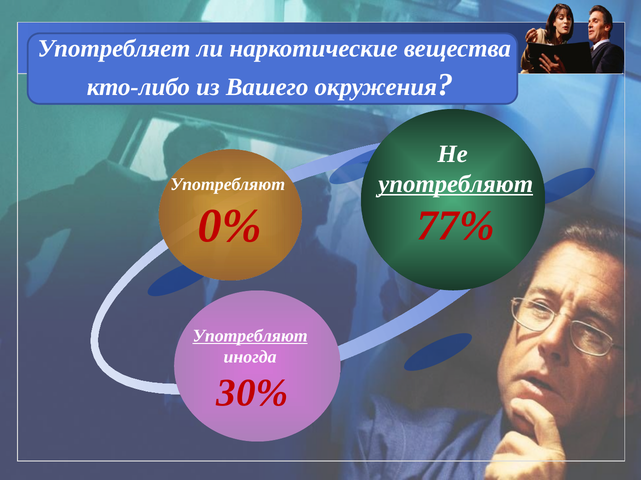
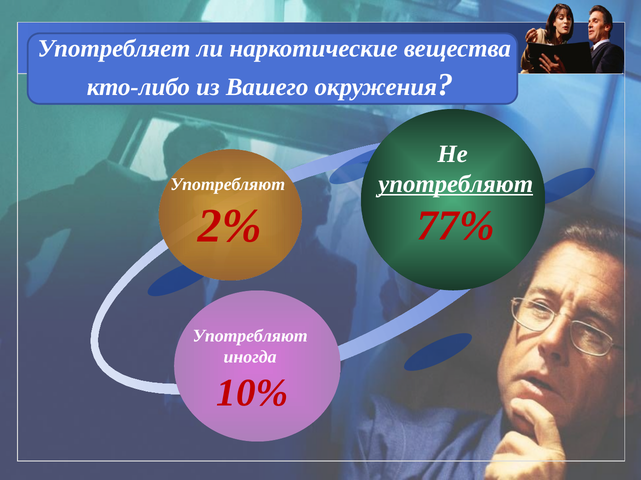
0%: 0% -> 2% (230, 226)
Употребляют underline: present -> none (250, 336)
30%: 30% -> 10% (252, 393)
